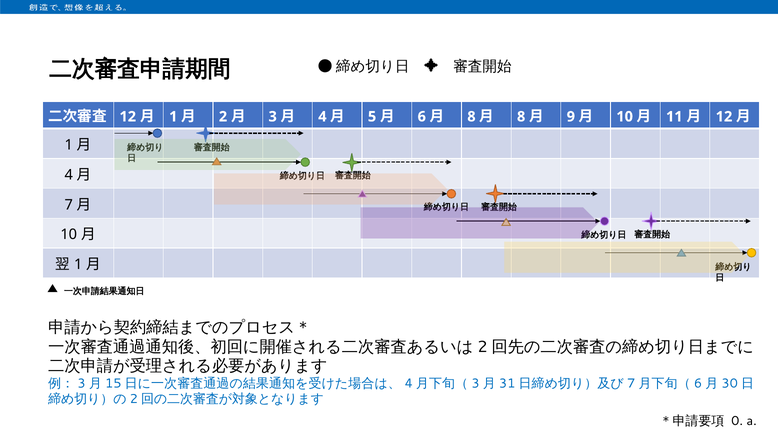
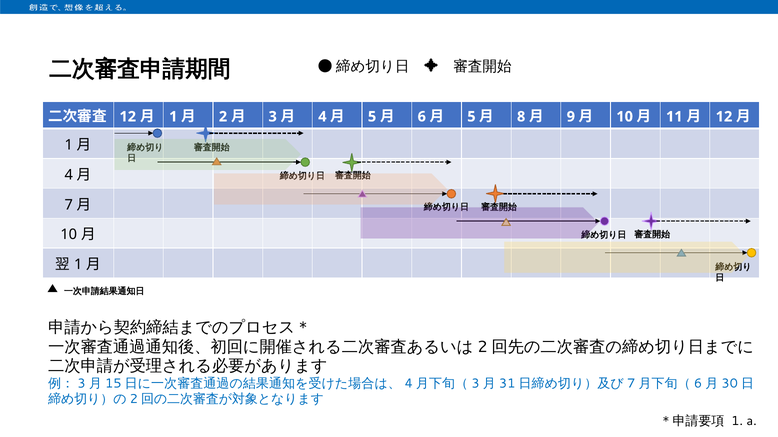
8: 8 -> 5 (471, 117)
0: 0 -> 1 (737, 421)
